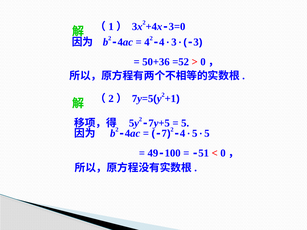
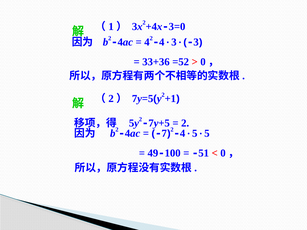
50+36: 50+36 -> 33+36 (156, 62)
5: 5 -> 2 (185, 123)
